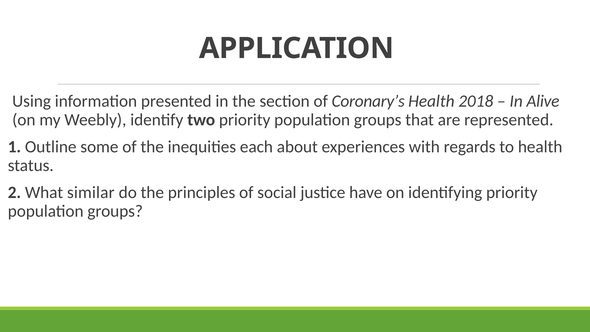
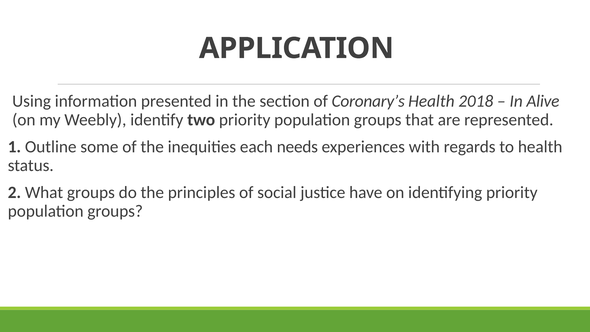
about: about -> needs (297, 147)
What similar: similar -> groups (91, 193)
